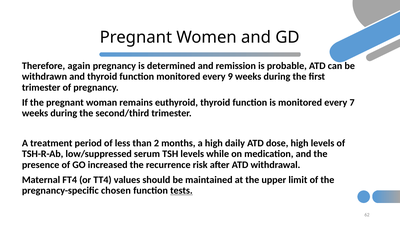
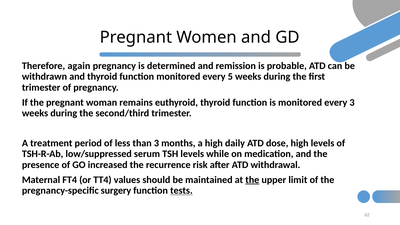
9: 9 -> 5 (230, 77)
every 7: 7 -> 3 (352, 102)
than 2: 2 -> 3 (156, 143)
the underline: none -> present (252, 180)
chosen: chosen -> surgery (116, 191)
